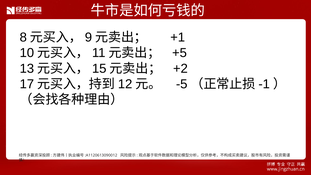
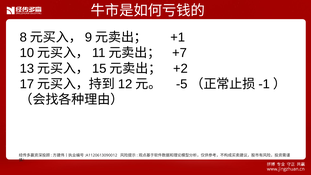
+5: +5 -> +7 (179, 53)
